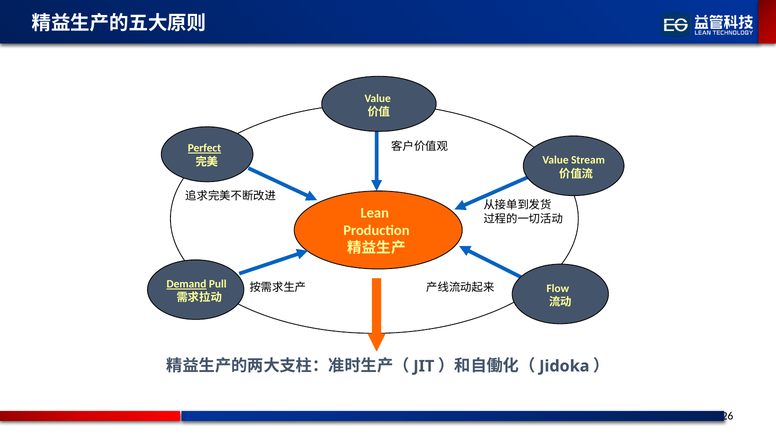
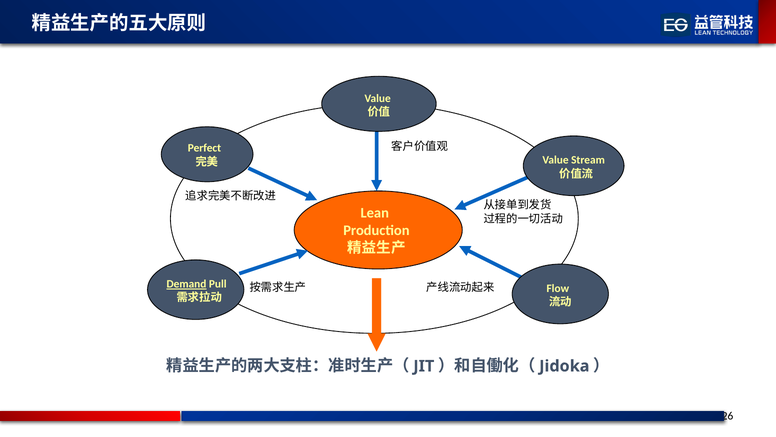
Perfect underline: present -> none (204, 148)
